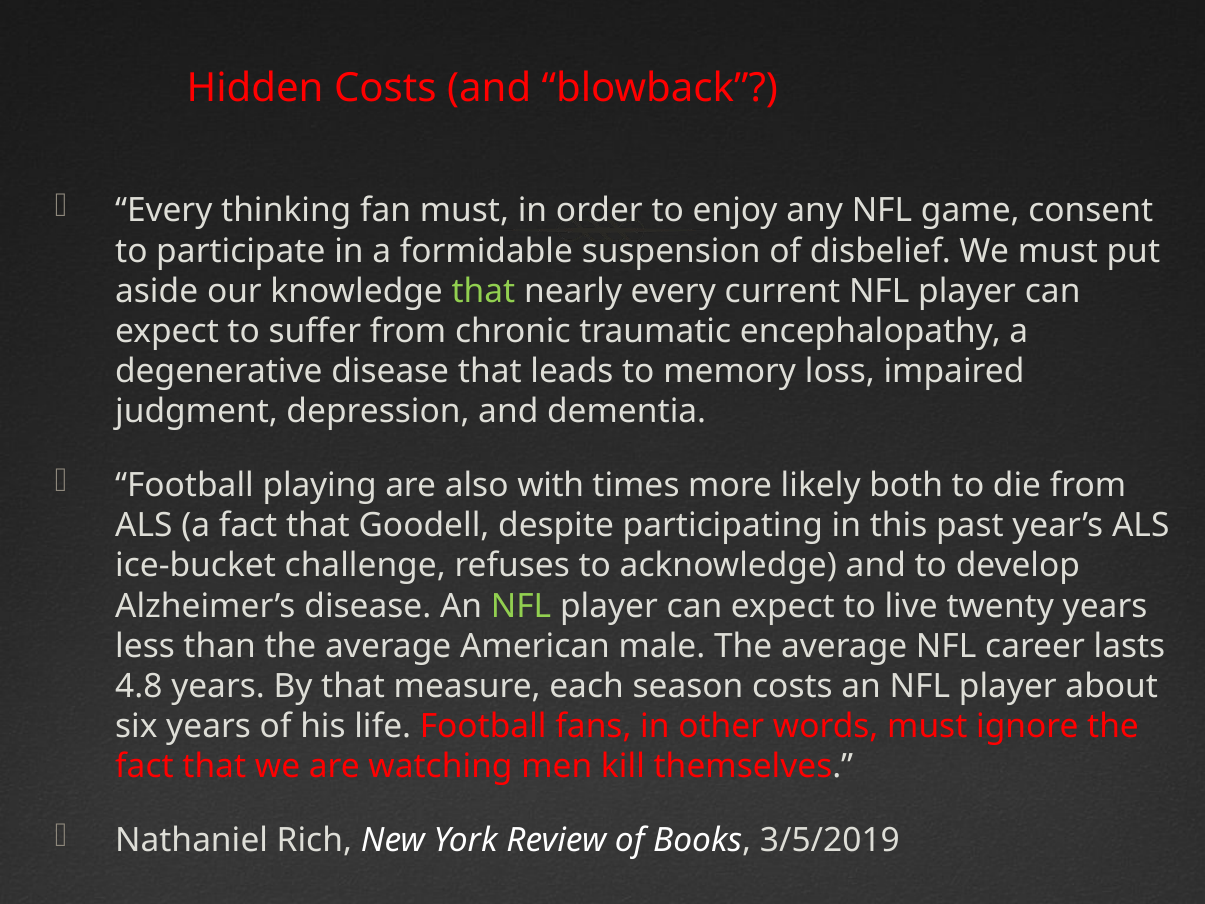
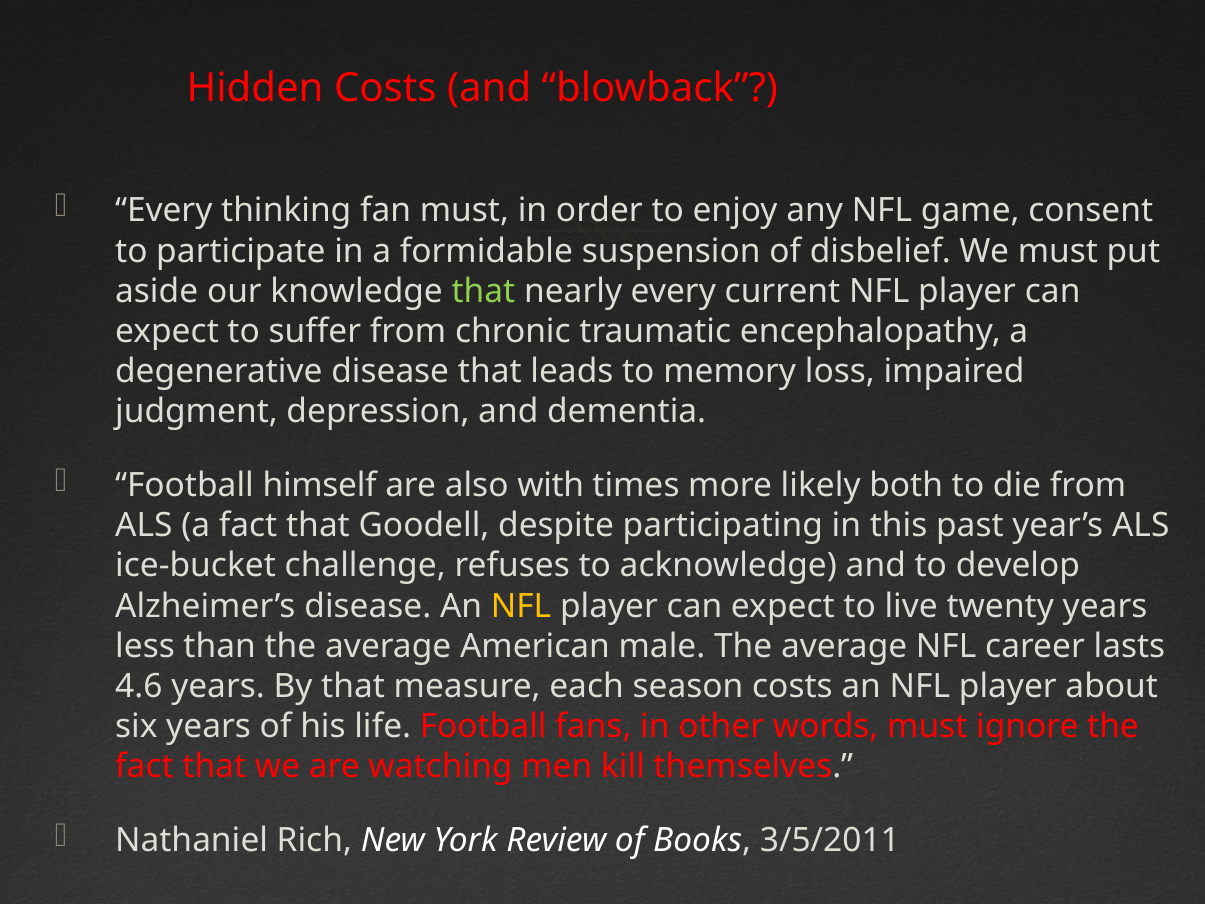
playing: playing -> himself (320, 485)
NFL colour: light green -> yellow (521, 606)
4.8: 4.8 -> 4.6 (139, 686)
3/5/2019: 3/5/2019 -> 3/5/2011 (830, 840)
